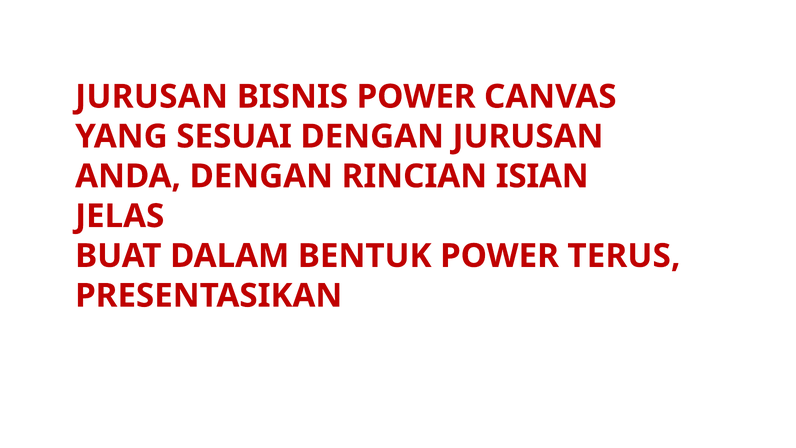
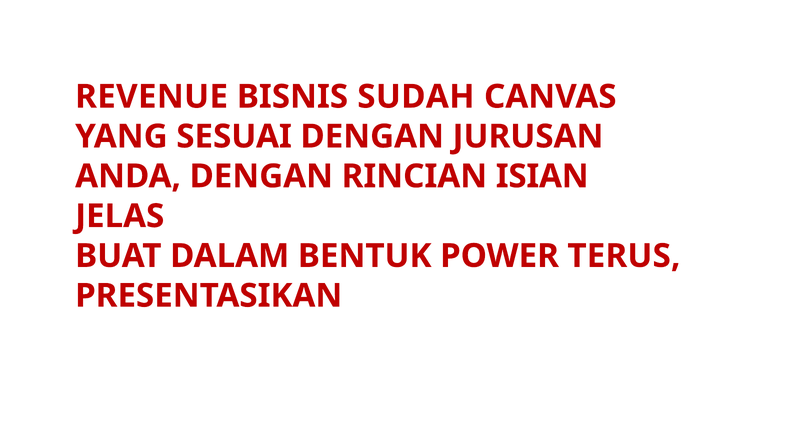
JURUSAN: JURUSAN -> REVENUE (152, 97)
BISNIS POWER: POWER -> SUDAH (416, 97)
